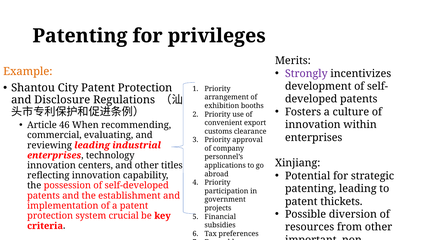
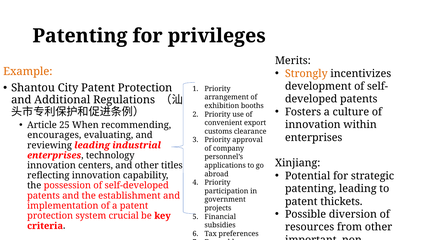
Strongly colour: purple -> orange (306, 73)
Disclosure: Disclosure -> Additional (62, 100)
46: 46 -> 25 (64, 125)
commercial: commercial -> encourages (54, 135)
